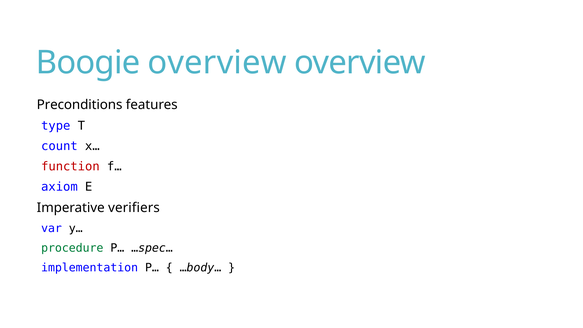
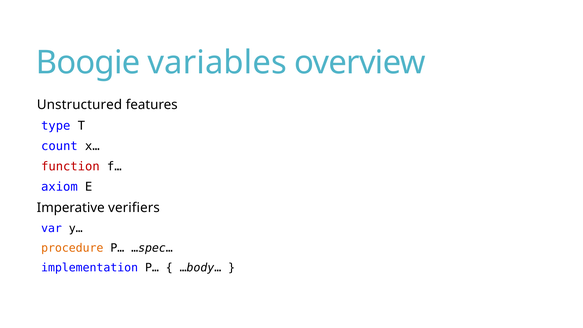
Boogie overview: overview -> variables (217, 63)
Preconditions: Preconditions -> Unstructured (79, 105)
procedure colour: green -> orange (72, 248)
